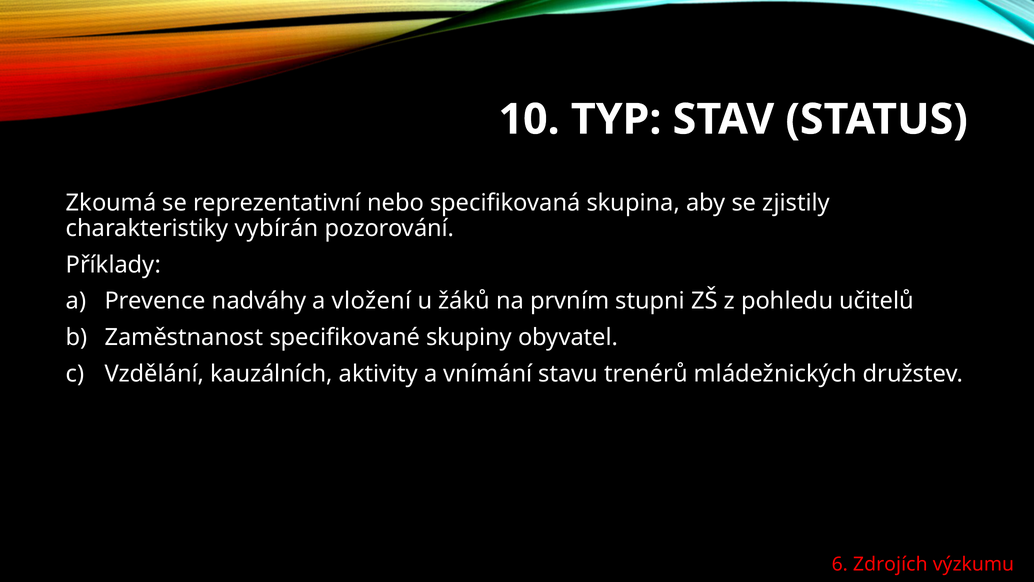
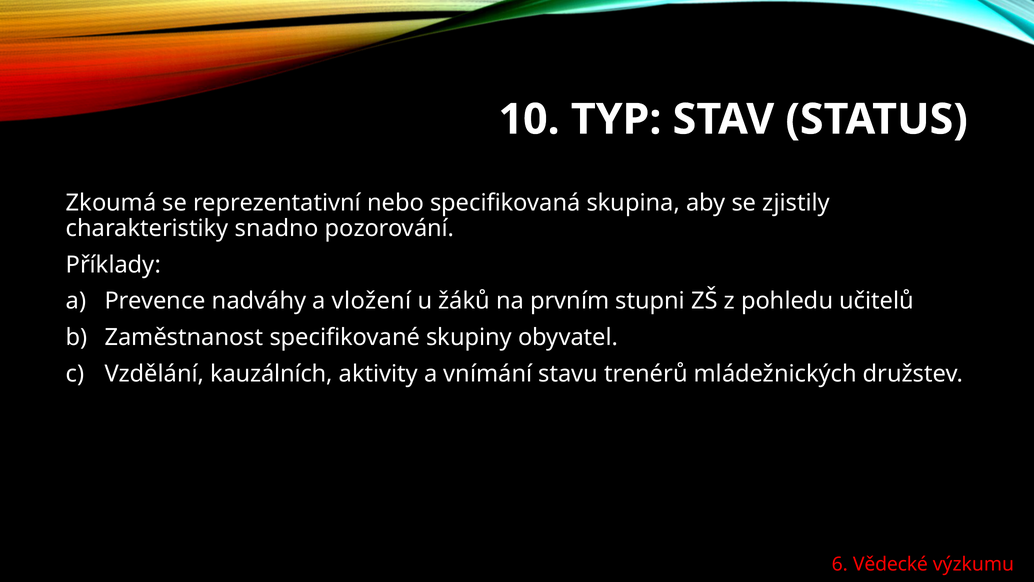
vybírán: vybírán -> snadno (277, 228)
Zdrojích: Zdrojích -> Vědecké (890, 564)
